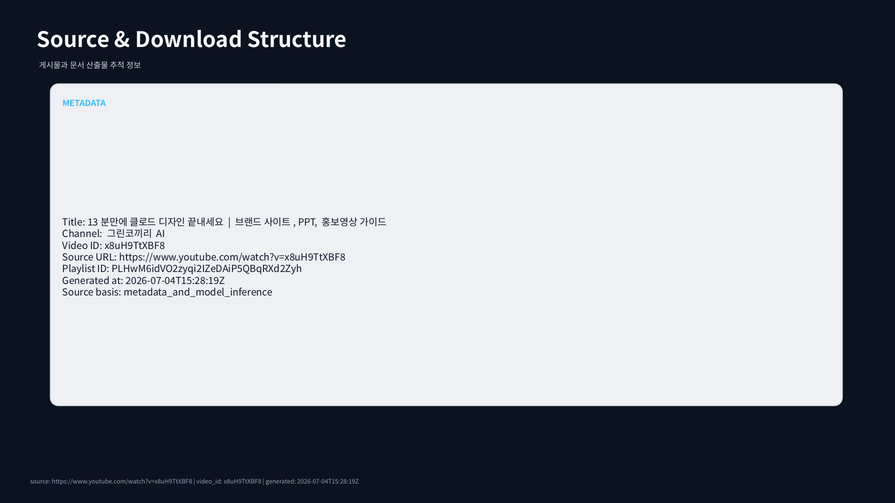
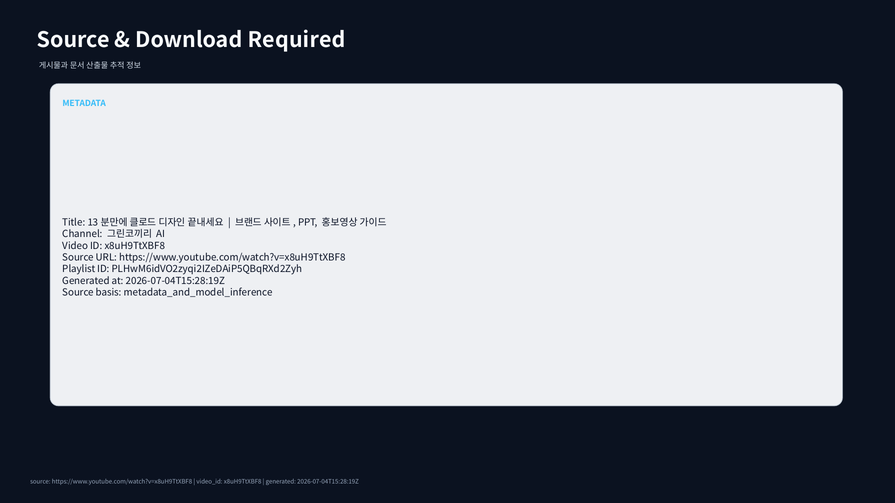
Structure: Structure -> Required (297, 40)
